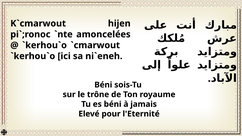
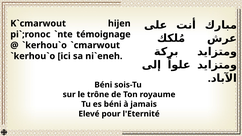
amoncelées: amoncelées -> témoignage (103, 34)
